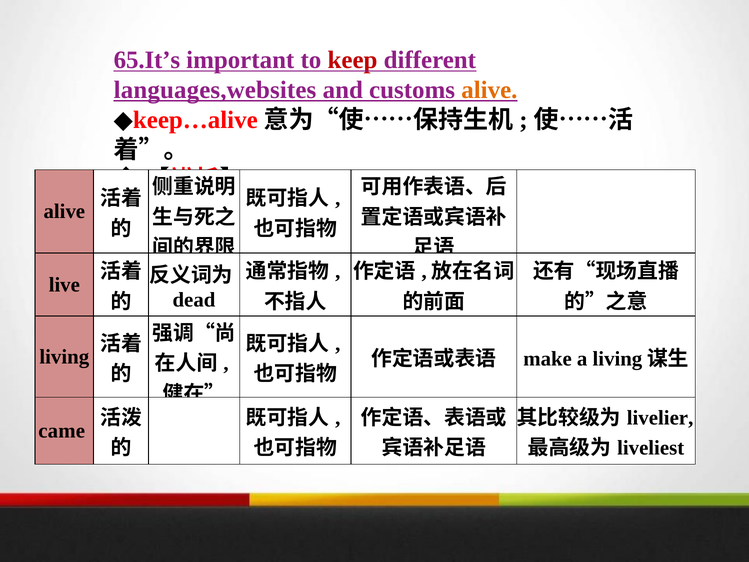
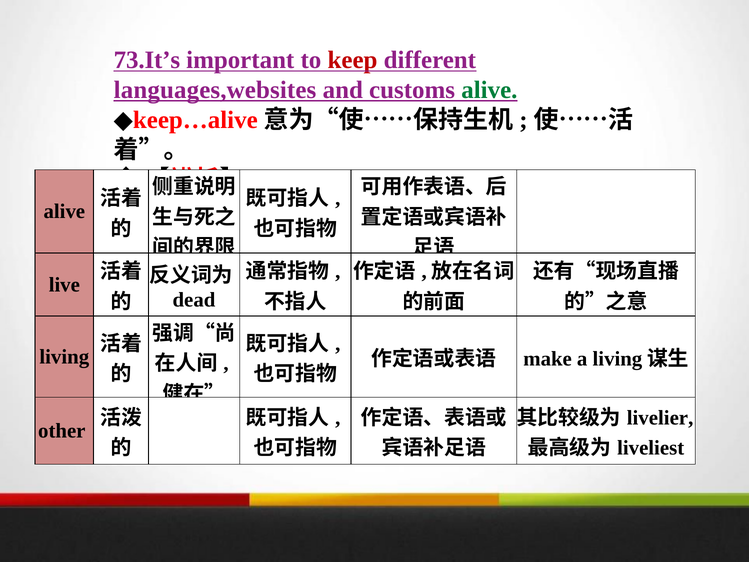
65.It’s: 65.It’s -> 73.It’s (147, 60)
alive colour: orange -> green (489, 90)
came: came -> other (62, 431)
